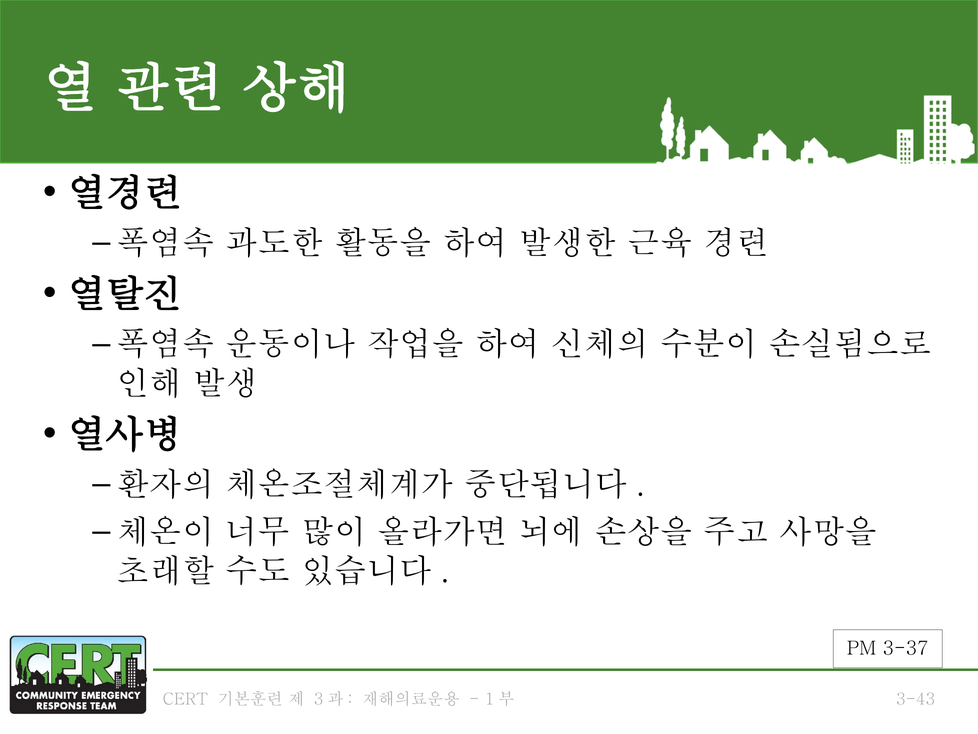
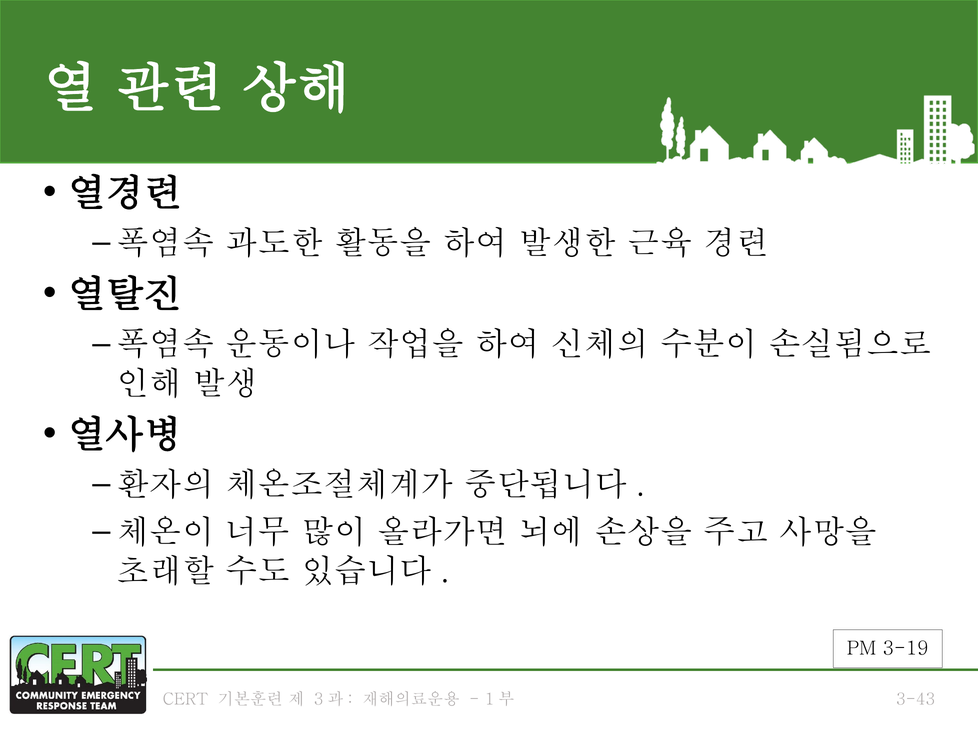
3-37: 3-37 -> 3-19 (906, 648)
